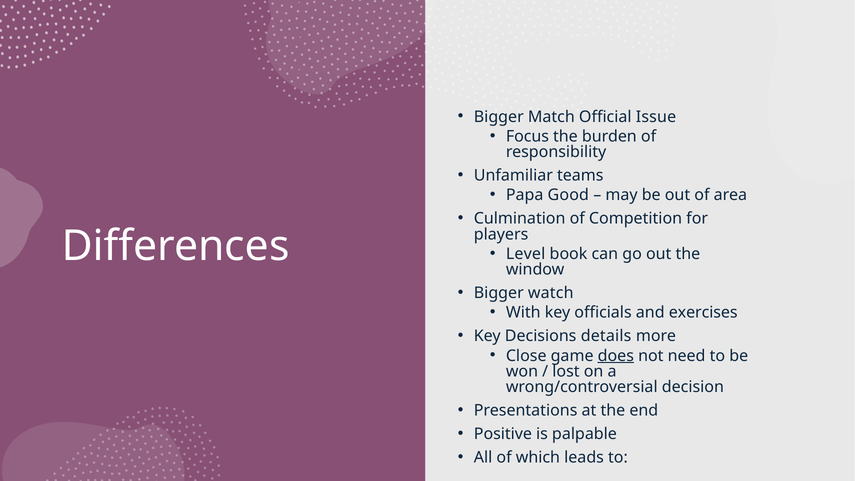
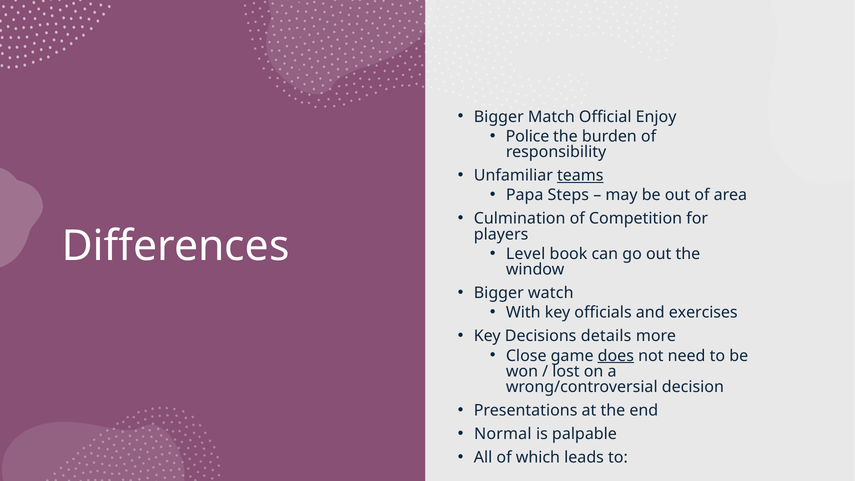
Issue: Issue -> Enjoy (656, 117)
Focus: Focus -> Police (528, 136)
teams underline: none -> present (580, 176)
Good: Good -> Steps (568, 195)
Positive: Positive -> Normal (503, 434)
